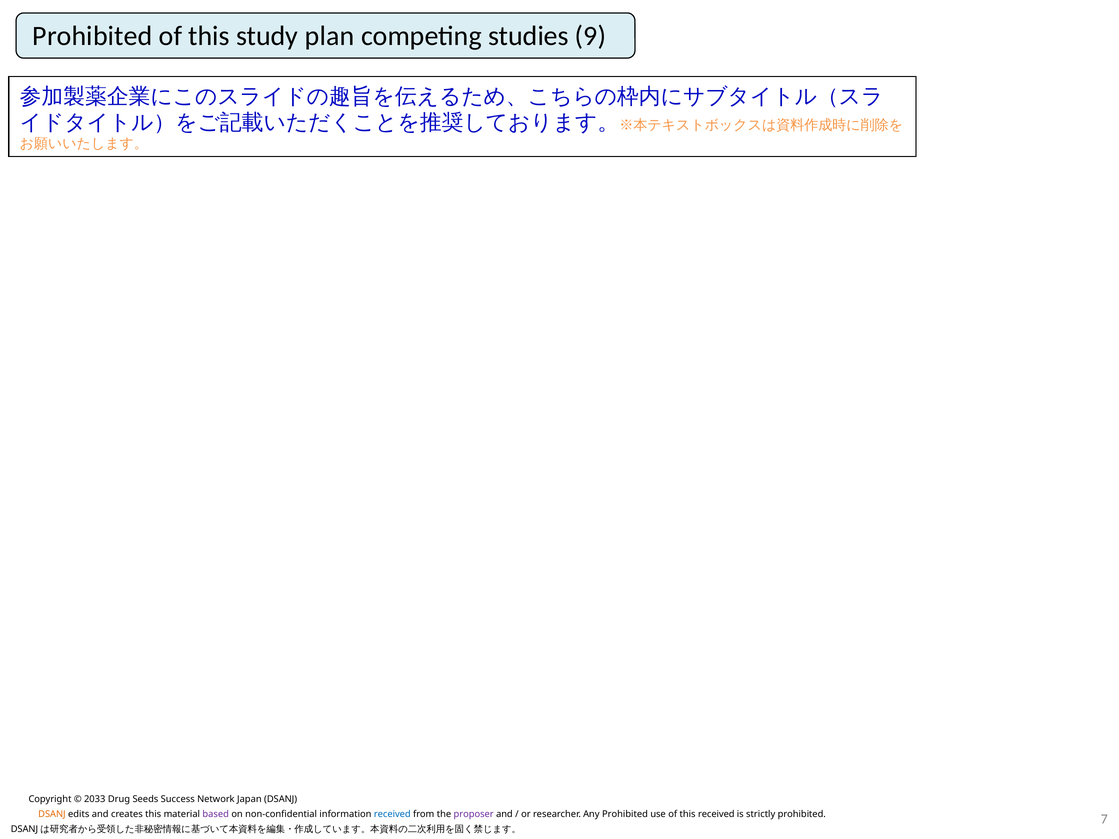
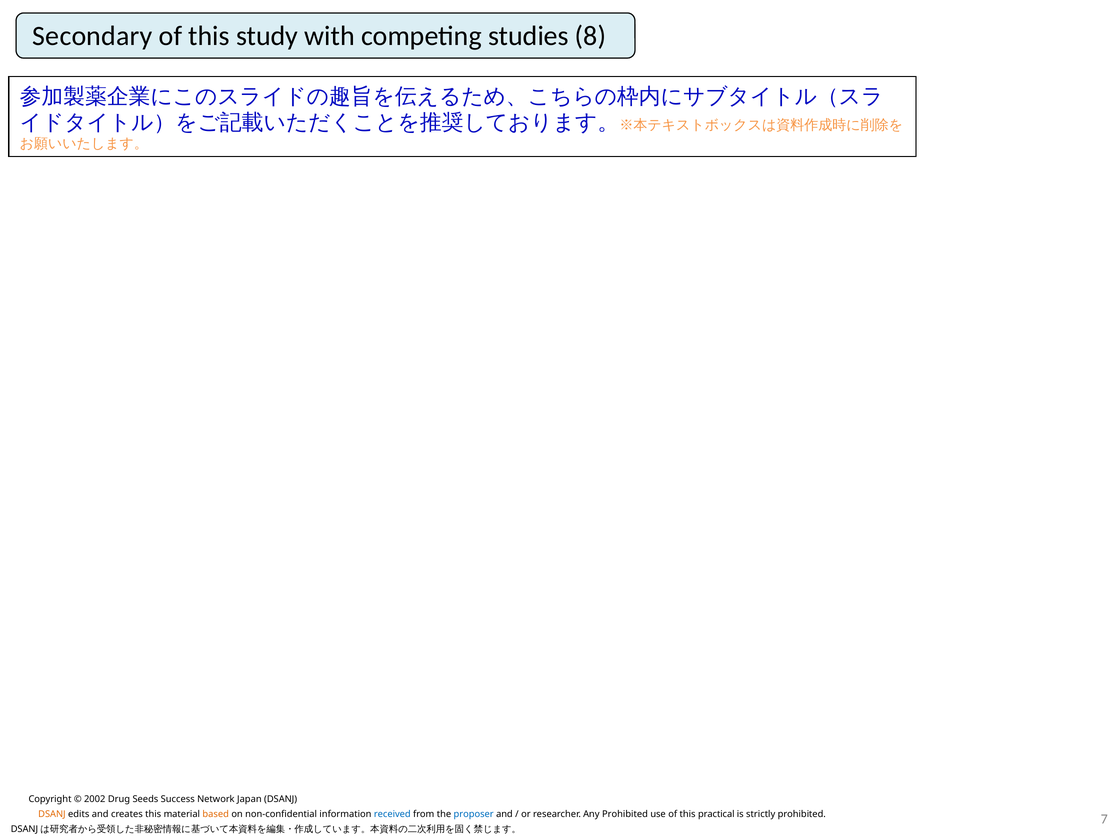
Prohibited: Prohibited -> Secondary (92, 36)
plan: plan -> with (330, 36)
9: 9 -> 8 (591, 36)
2033: 2033 -> 2002 (95, 799)
based colour: purple -> orange (216, 814)
proposer colour: purple -> blue (474, 814)
this received: received -> practical (716, 814)
